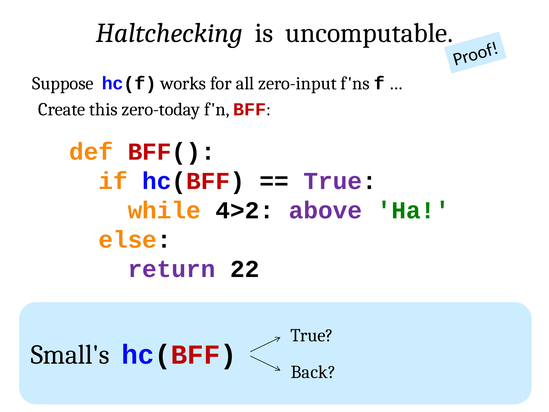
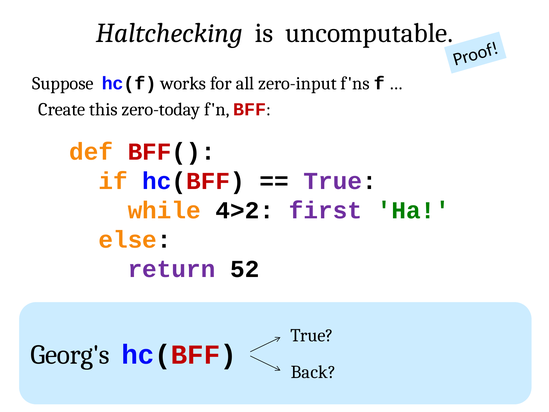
above: above -> first (325, 210)
22: 22 -> 52 (245, 269)
Small's: Small's -> Georg's (70, 355)
